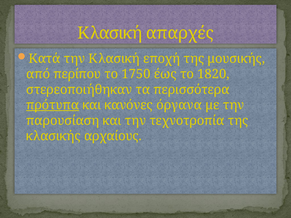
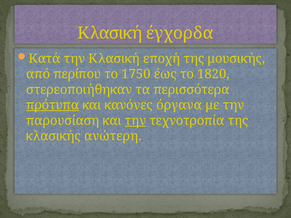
απαρχές: απαρχές -> έγχορδα (180, 33)
την underline: none -> present (135, 121)
αρχαίους: αρχαίους -> ανώτερη (113, 136)
